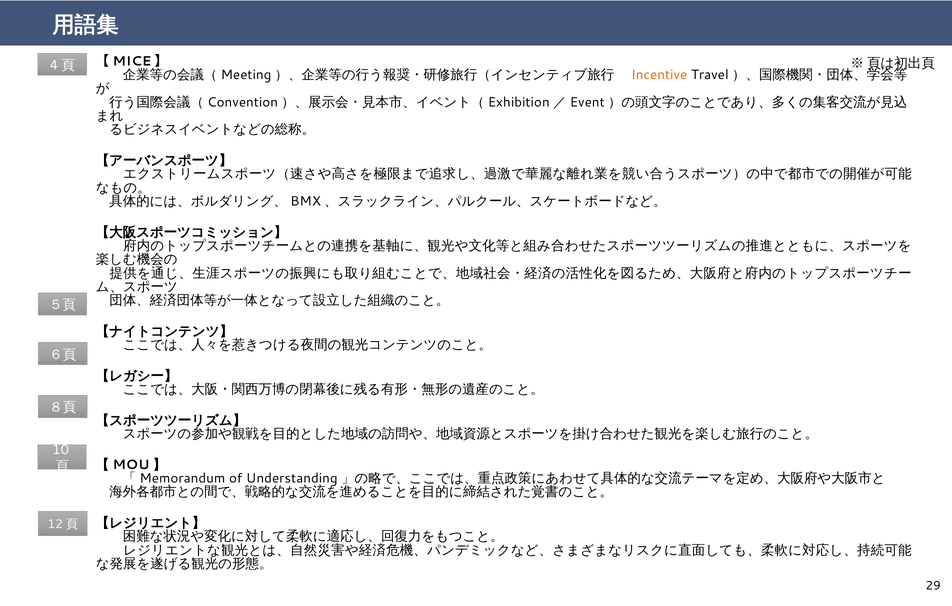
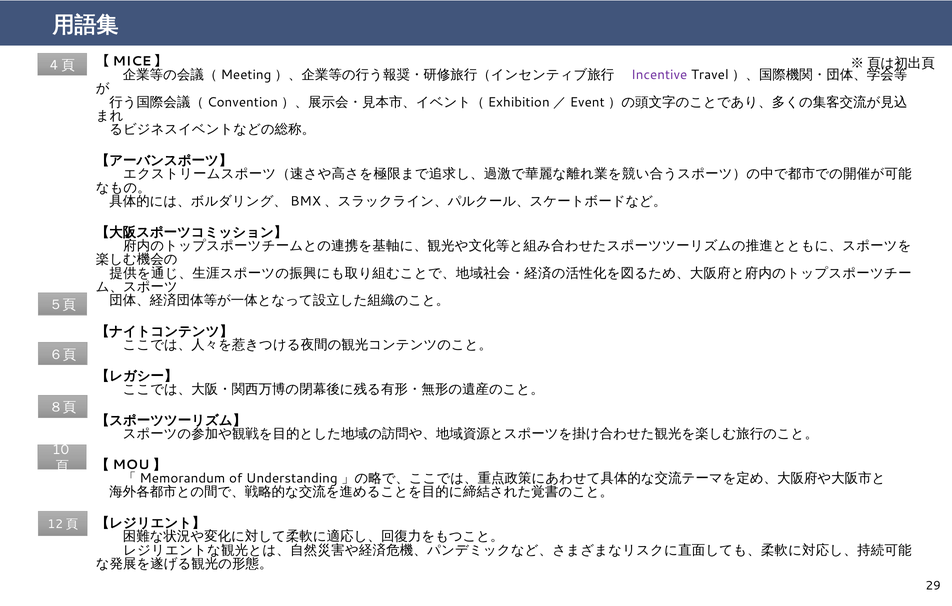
Incentive colour: orange -> purple (659, 75)
